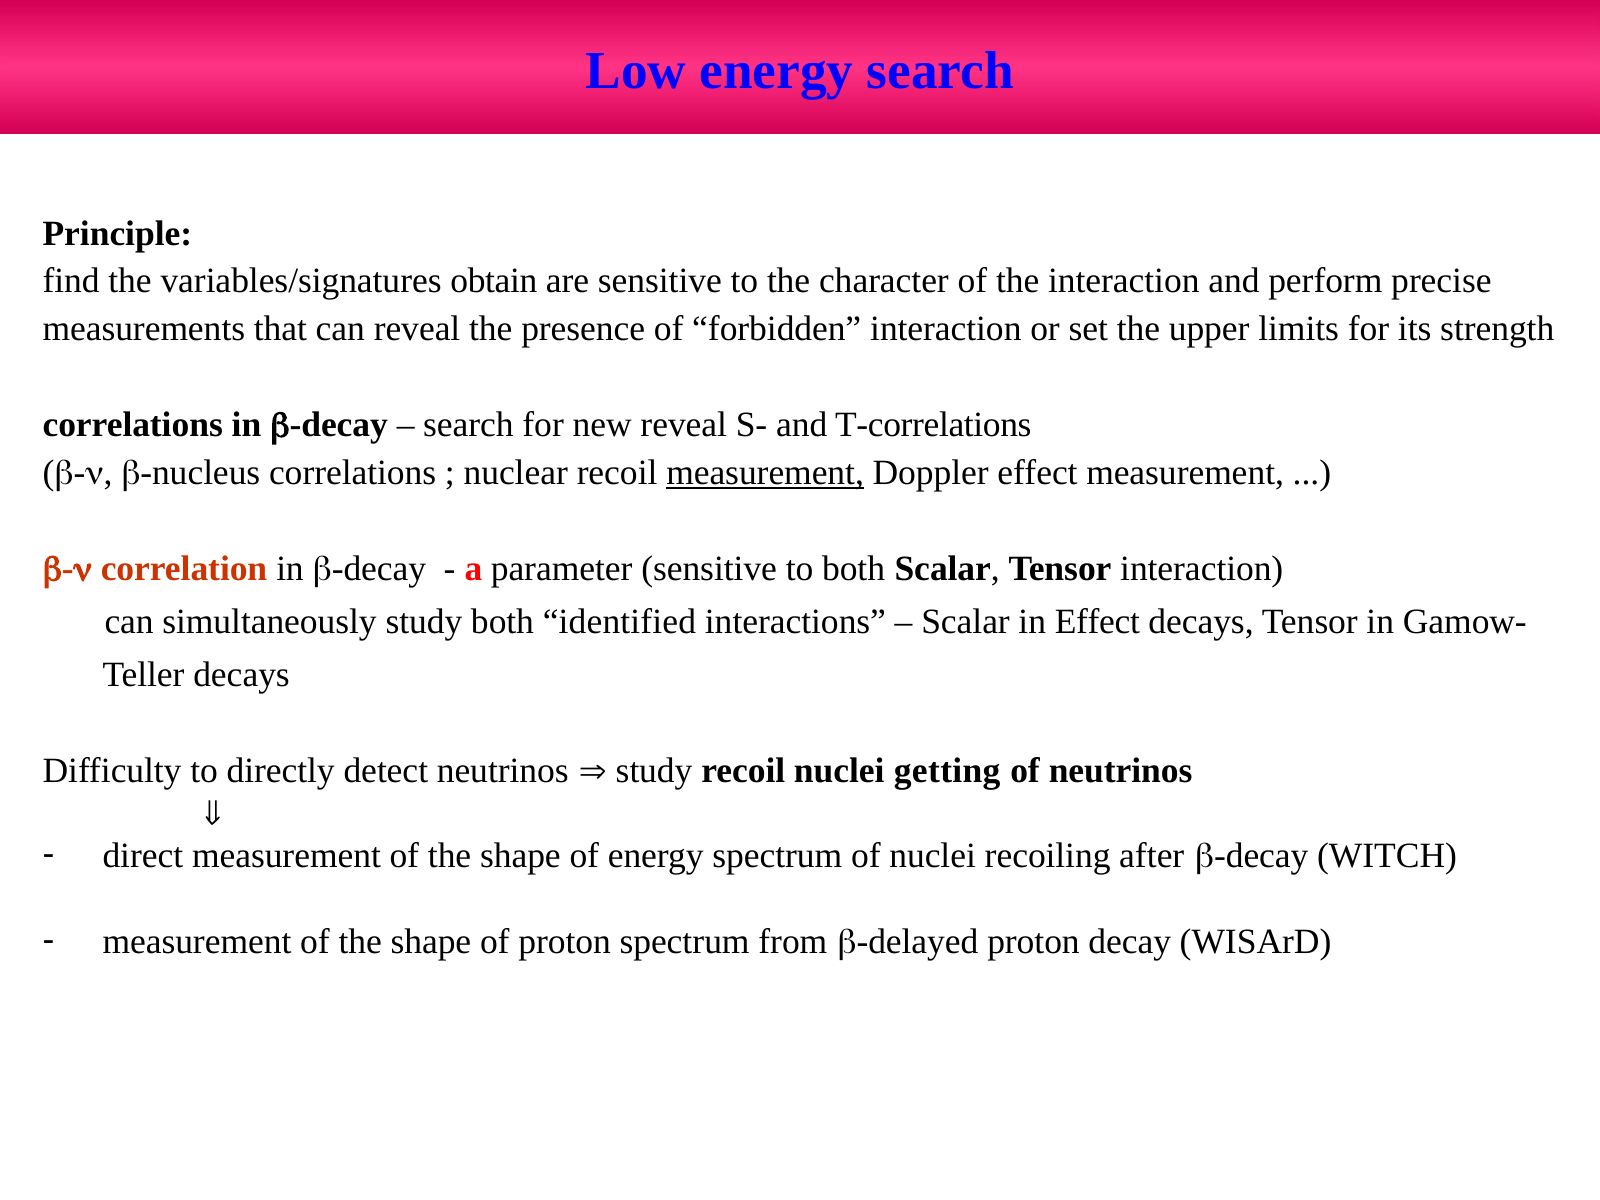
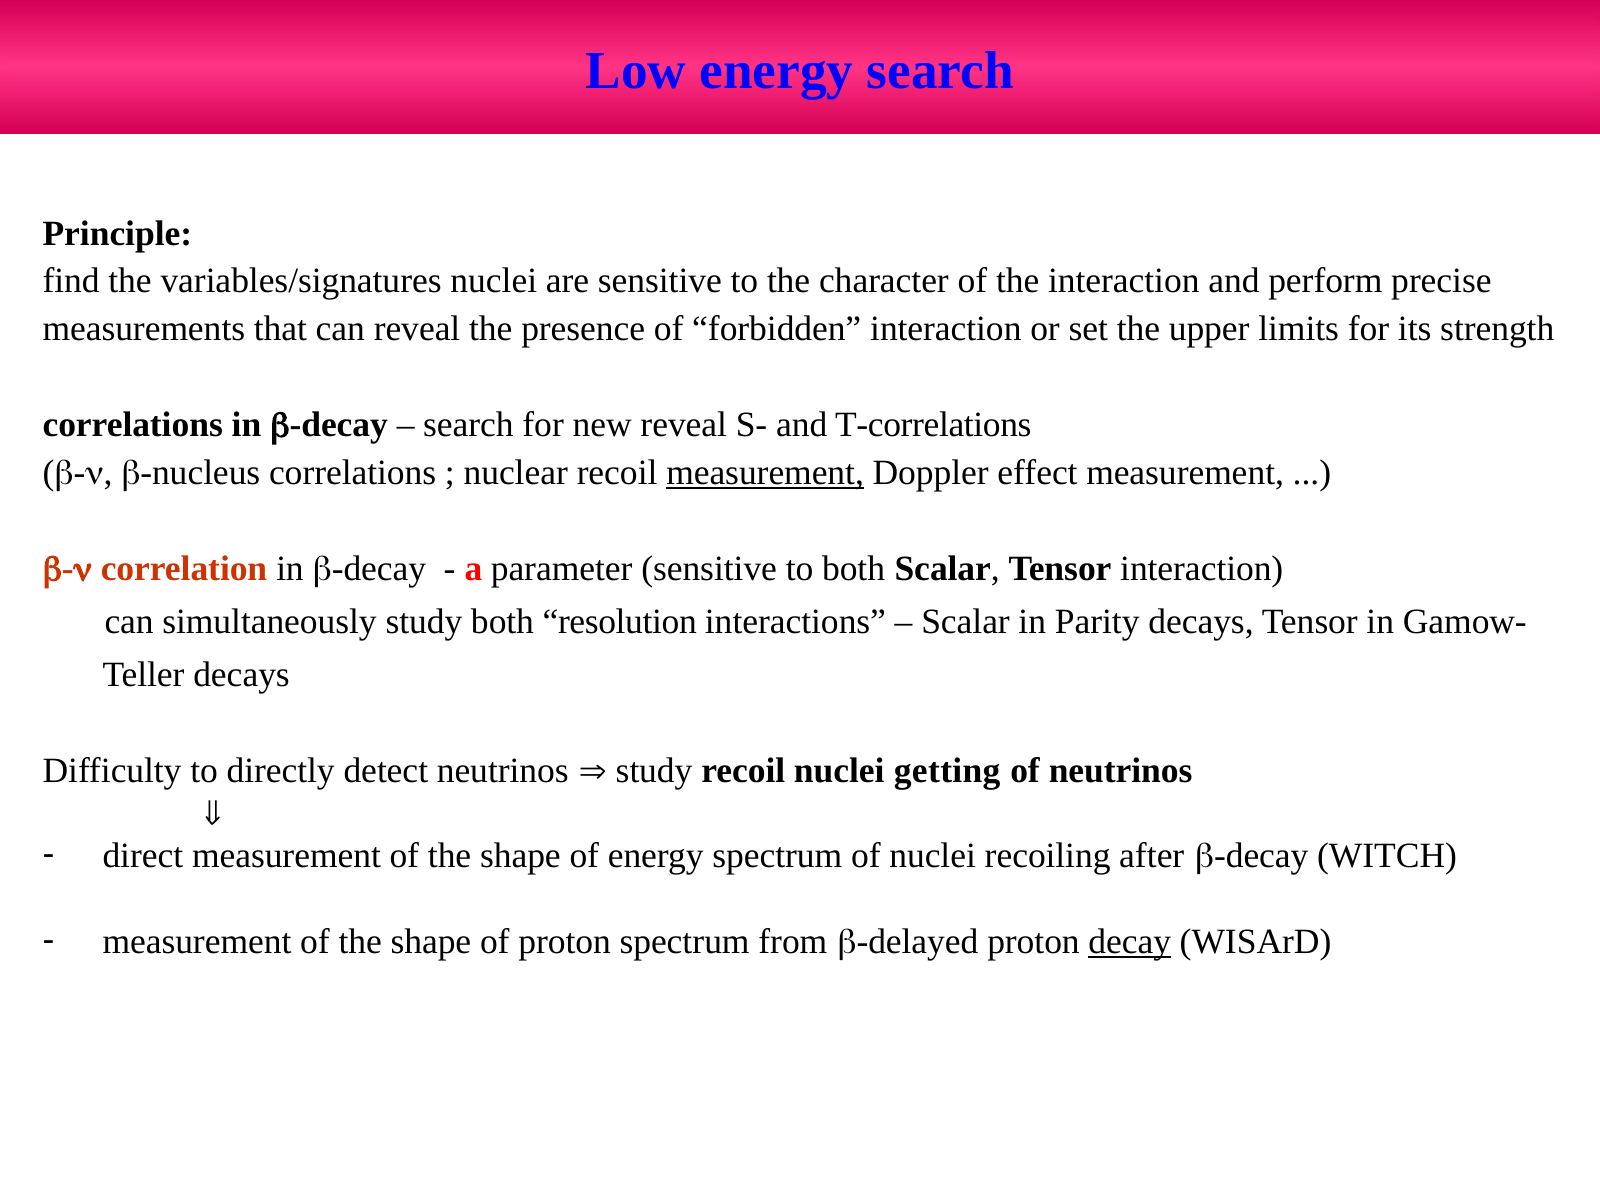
variables/signatures obtain: obtain -> nuclei (494, 281)
identified: identified -> resolution (620, 622)
in Effect: Effect -> Parity (1097, 622)
decay underline: none -> present (1130, 941)
